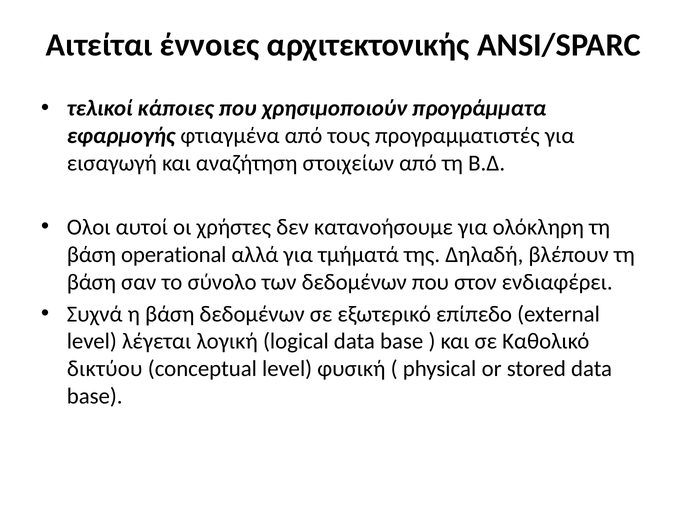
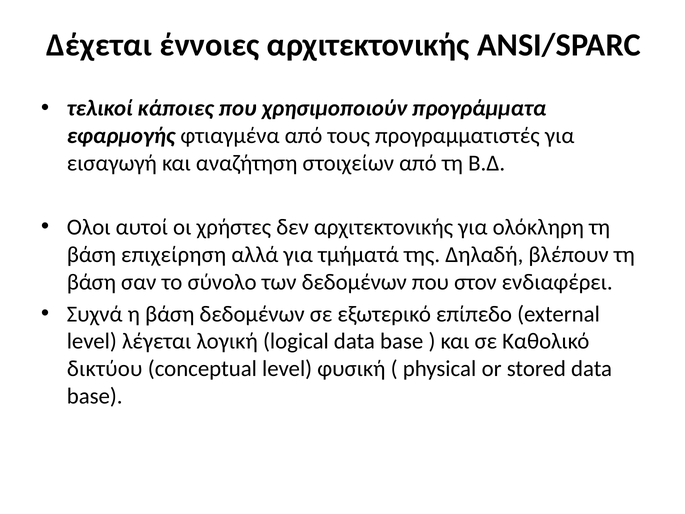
Αιτείται: Αιτείται -> Δέχεται (99, 45)
δεν κατανοήσουμε: κατανοήσουμε -> αρχιτεκτονικής (383, 227)
operational: operational -> επιχείρηση (174, 254)
